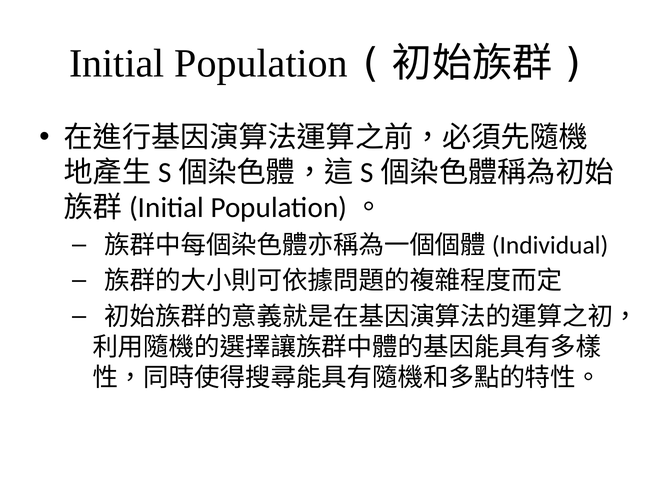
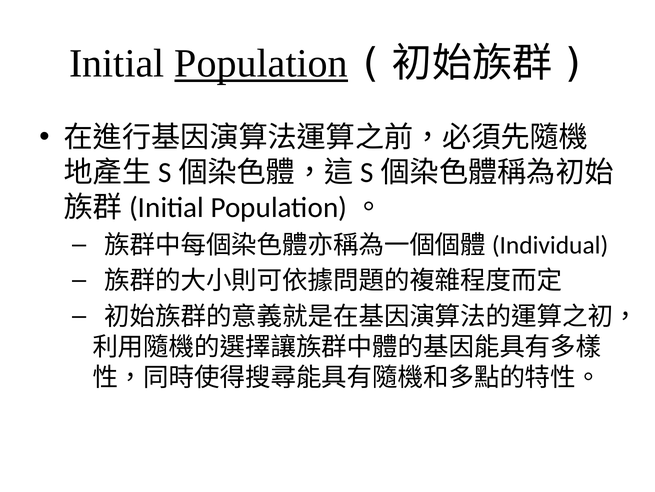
Population underline: none -> present (261, 63)
